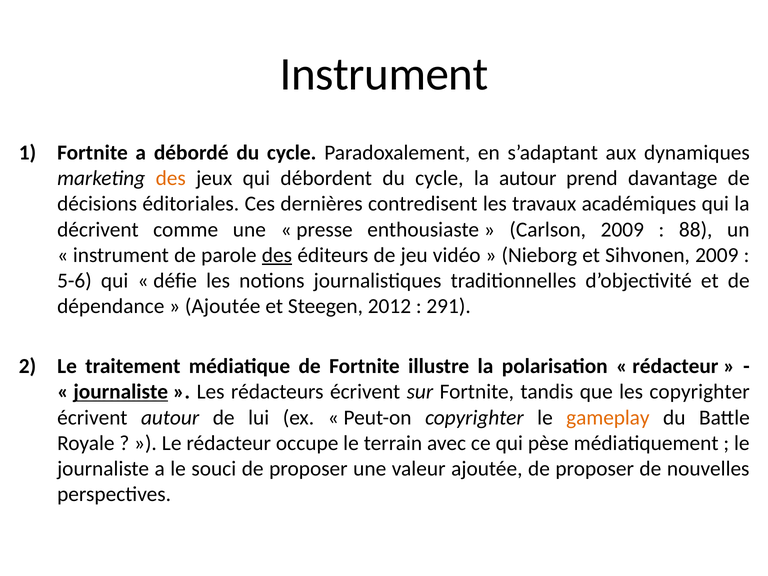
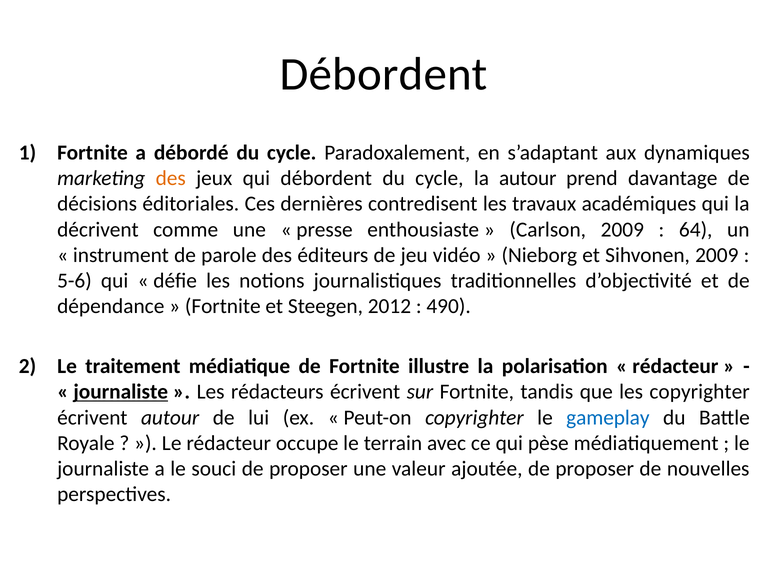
Instrument: Instrument -> Débordent (384, 74)
88: 88 -> 64 (696, 229)
des underline: present -> none (277, 255)
Ajoutée: Ajoutée -> Fortnite (223, 306)
291: 291 -> 490 (449, 306)
gameplay colour: orange -> blue (608, 418)
